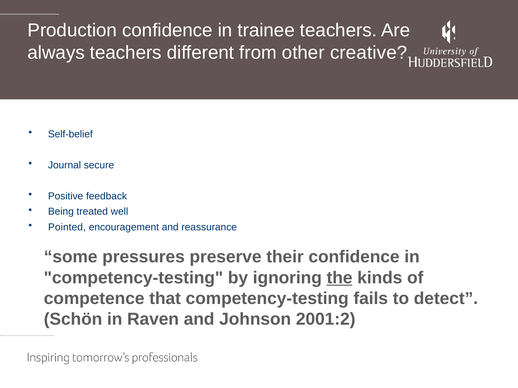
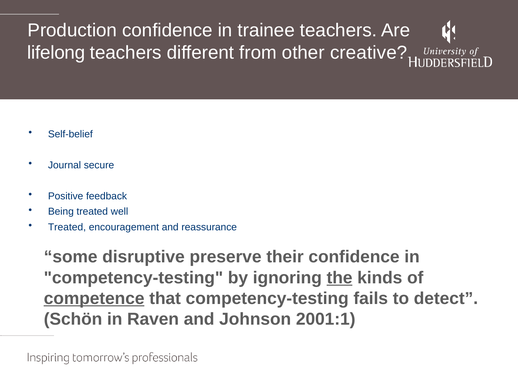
always: always -> lifelong (56, 53)
Pointed: Pointed -> Treated (67, 227)
pressures: pressures -> disruptive (144, 257)
competence underline: none -> present (94, 299)
2001:2: 2001:2 -> 2001:1 (326, 319)
